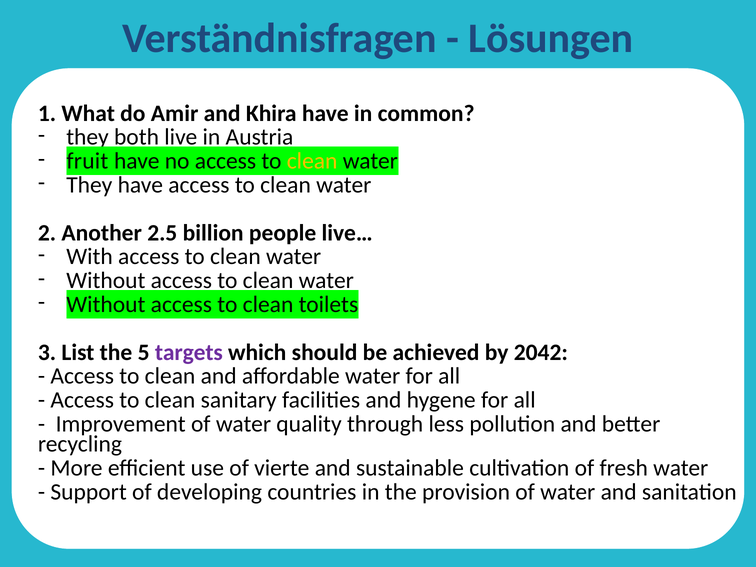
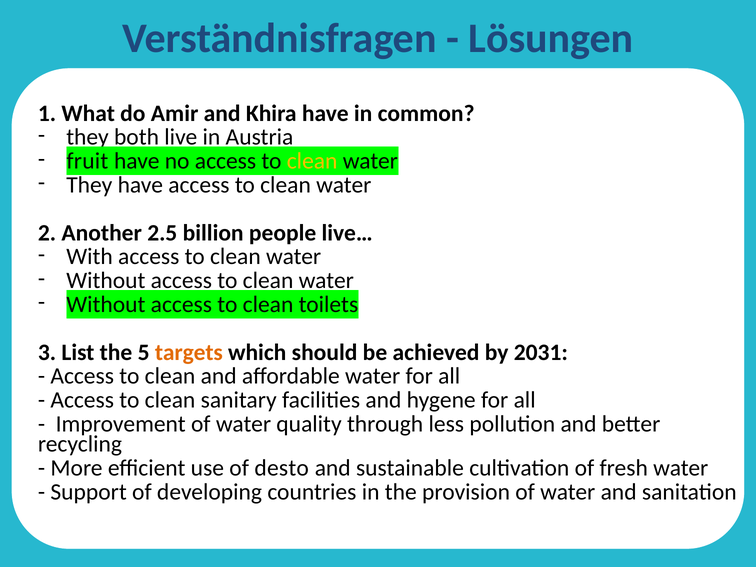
targets colour: purple -> orange (189, 352)
2042: 2042 -> 2031 (541, 352)
vierte: vierte -> desto (282, 468)
